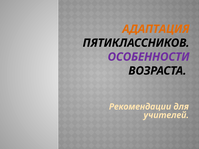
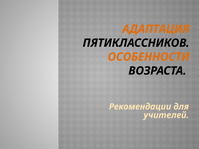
ОСОБЕННОСТИ colour: purple -> orange (149, 57)
